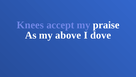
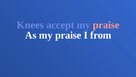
praise colour: white -> pink (106, 25)
As my above: above -> praise (68, 35)
dove: dove -> from (101, 35)
